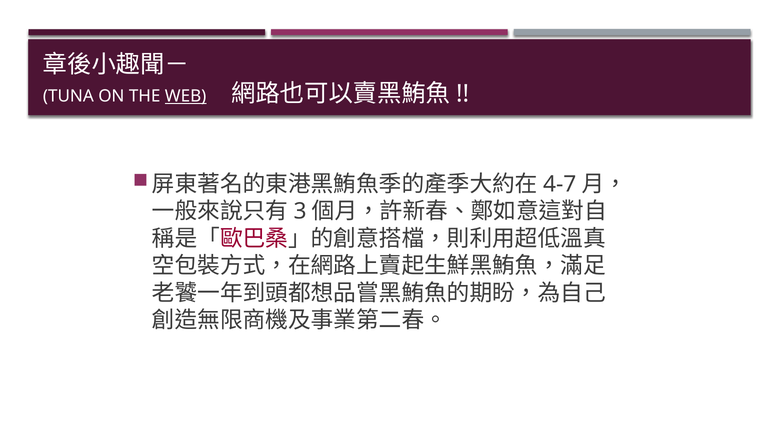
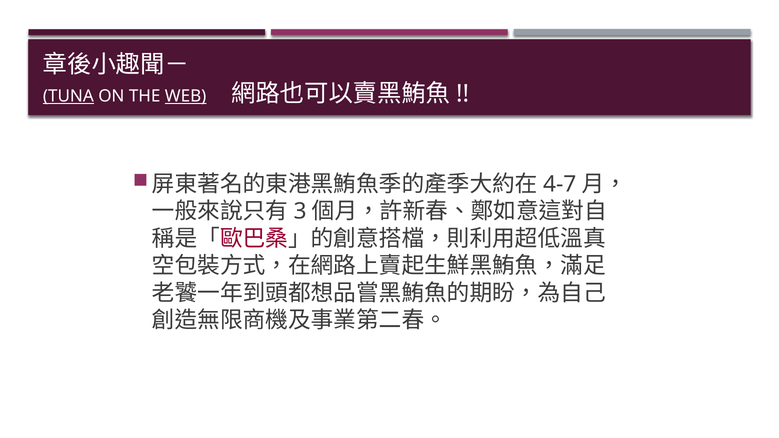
TUNA underline: none -> present (68, 96)
